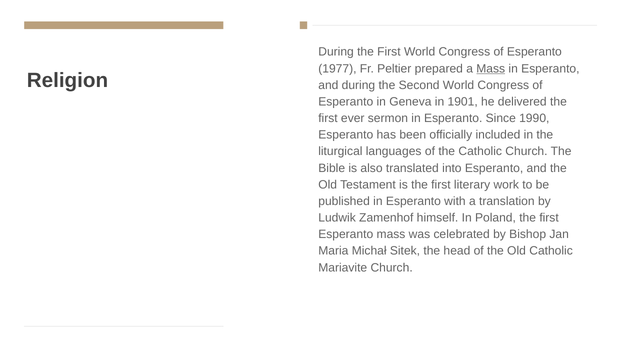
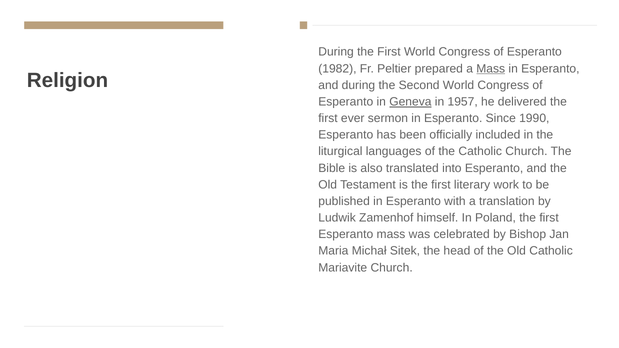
1977: 1977 -> 1982 (337, 69)
Geneva underline: none -> present (410, 102)
1901: 1901 -> 1957 (463, 102)
